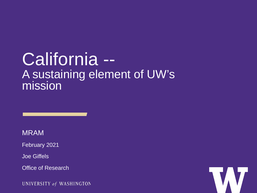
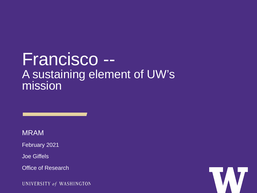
California: California -> Francisco (60, 59)
